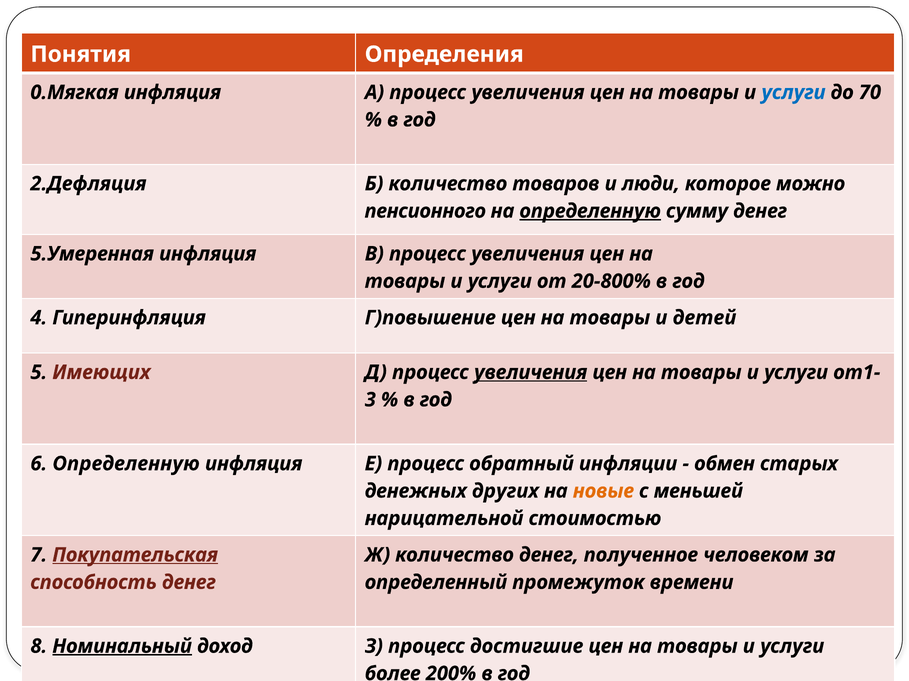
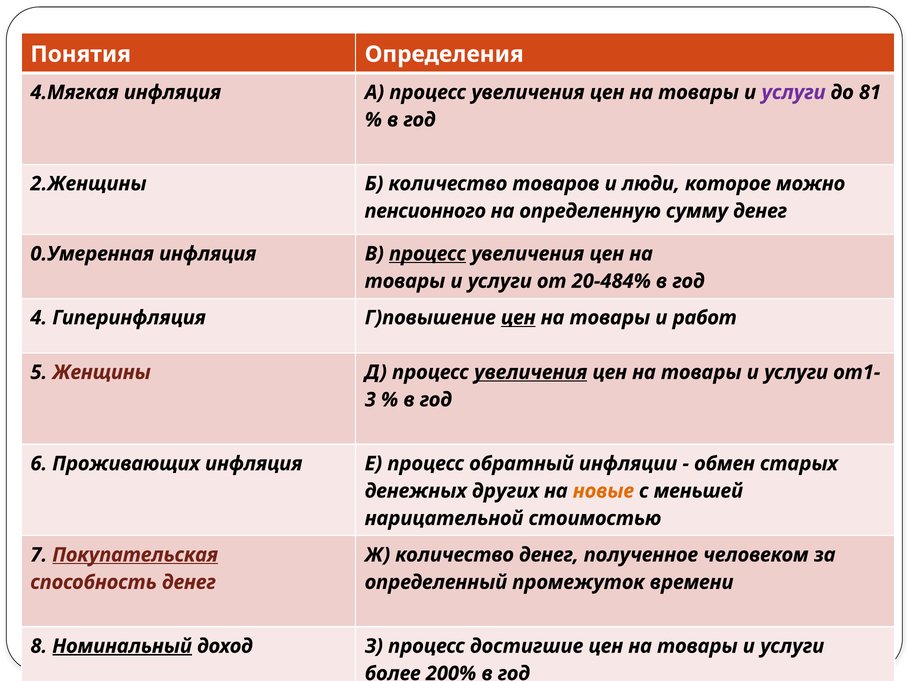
0.Мягкая: 0.Мягкая -> 4.Мягкая (75, 93)
услуги colour: blue -> purple (793, 93)
70: 70 -> 81 (870, 93)
2.Дефляция: 2.Дефляция -> 2.Женщины (88, 184)
определенную underline: present -> none (590, 211)
5.Умеренная: 5.Умеренная -> 0.Умеренная (92, 254)
процесс underline: none -> present (428, 254)
20-800%: 20-800% -> 20-484% (611, 281)
цен underline: none -> present (518, 318)
детей: детей -> работ (705, 318)
Имеющих: Имеющих -> Женщины (102, 373)
6 Определенную: Определенную -> Проживающих (126, 464)
